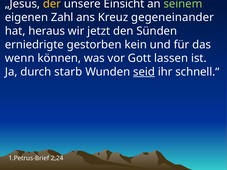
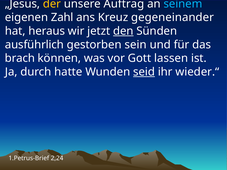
Einsicht: Einsicht -> Auftrag (124, 4)
seinem colour: light green -> light blue (183, 4)
den underline: none -> present (123, 31)
erniedrigte: erniedrigte -> ausführlich (34, 45)
kein: kein -> sein (136, 45)
wenn: wenn -> brach (20, 58)
starb: starb -> hatte (68, 72)
schnell.“: schnell.“ -> wieder.“ (197, 72)
